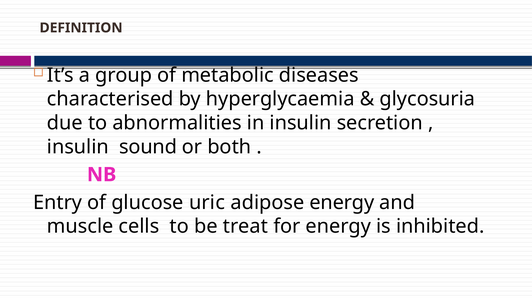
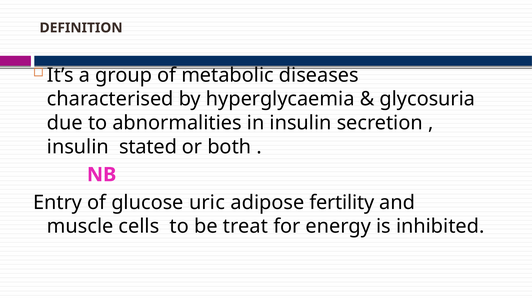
sound: sound -> stated (148, 147)
adipose energy: energy -> fertility (342, 203)
